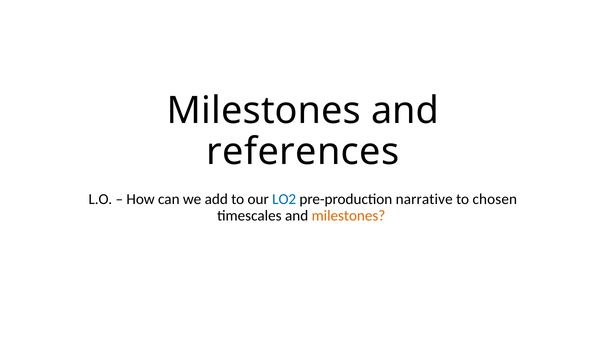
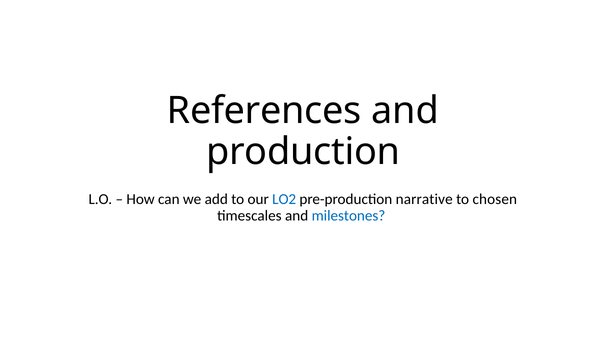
Milestones: Milestones -> References (264, 111)
references: references -> production (303, 151)
milestones colour: orange -> blue (348, 216)
